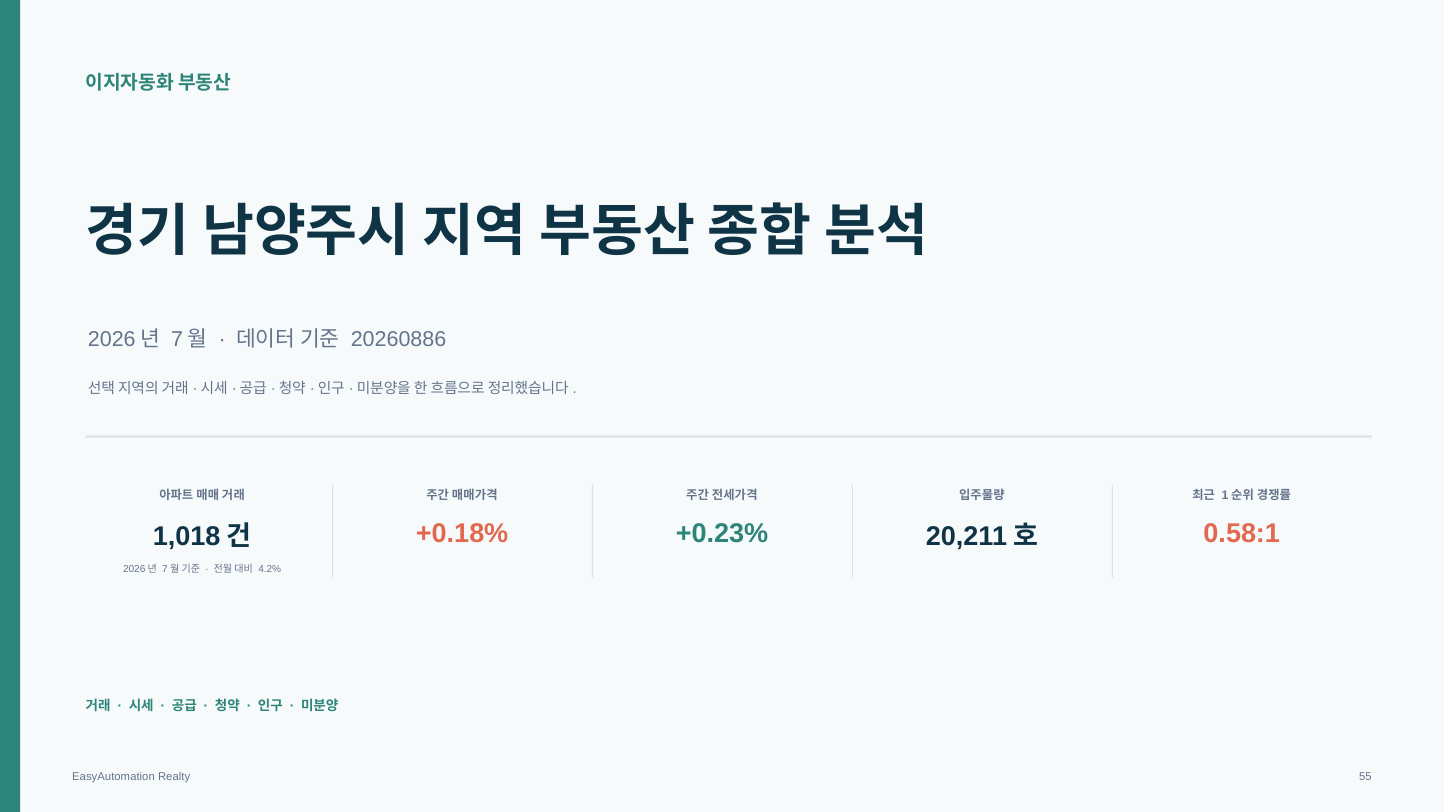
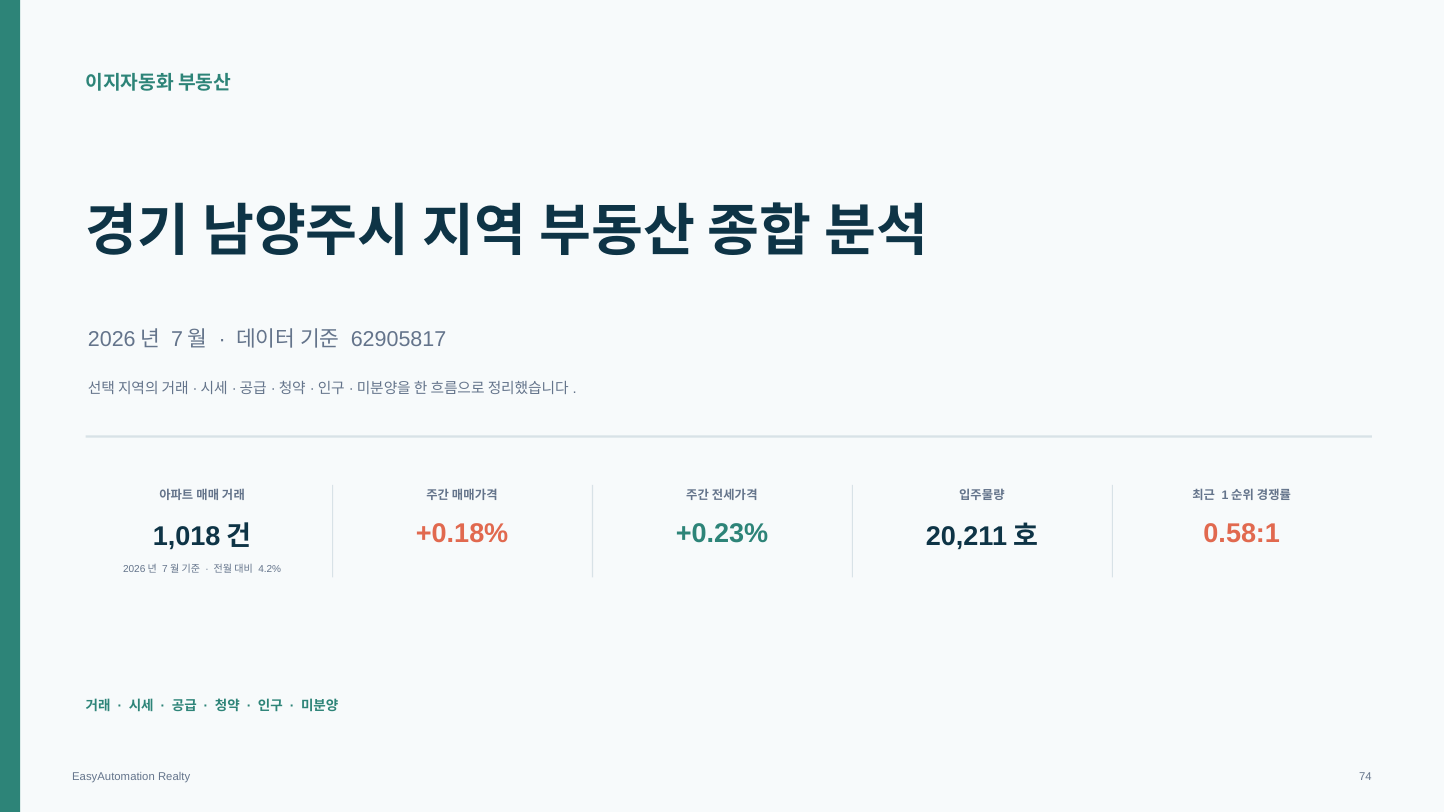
20260886: 20260886 -> 62905817 (399, 340)
55: 55 -> 74 (1365, 777)
